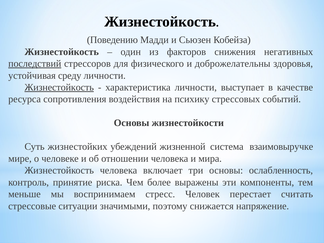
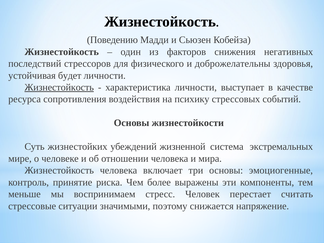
последствий underline: present -> none (35, 64)
среду: среду -> будет (70, 76)
взаимовыручке: взаимовыручке -> экстремальных (281, 147)
ослабленность: ослабленность -> эмоциогенные (281, 170)
